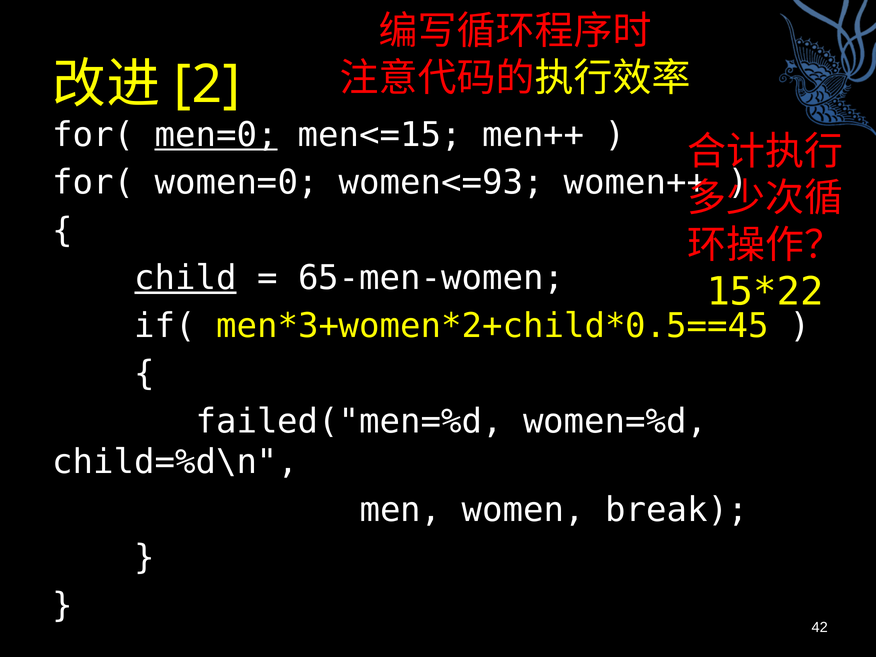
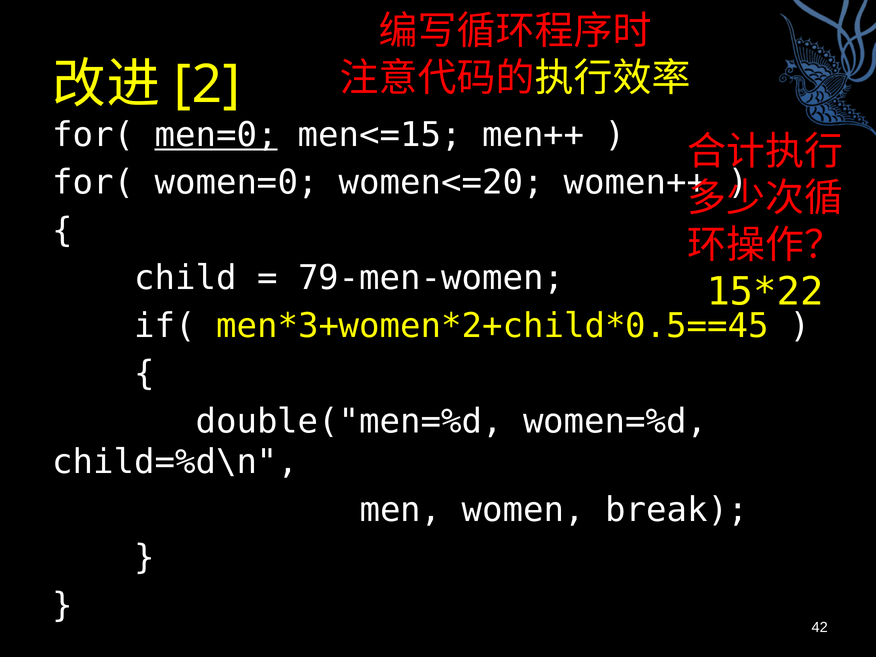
women<=93: women<=93 -> women<=20 (441, 183)
child underline: present -> none (186, 278)
65-men-women: 65-men-women -> 79-men-women (431, 278)
failed("men=%d: failed("men=%d -> double("men=%d (349, 421)
